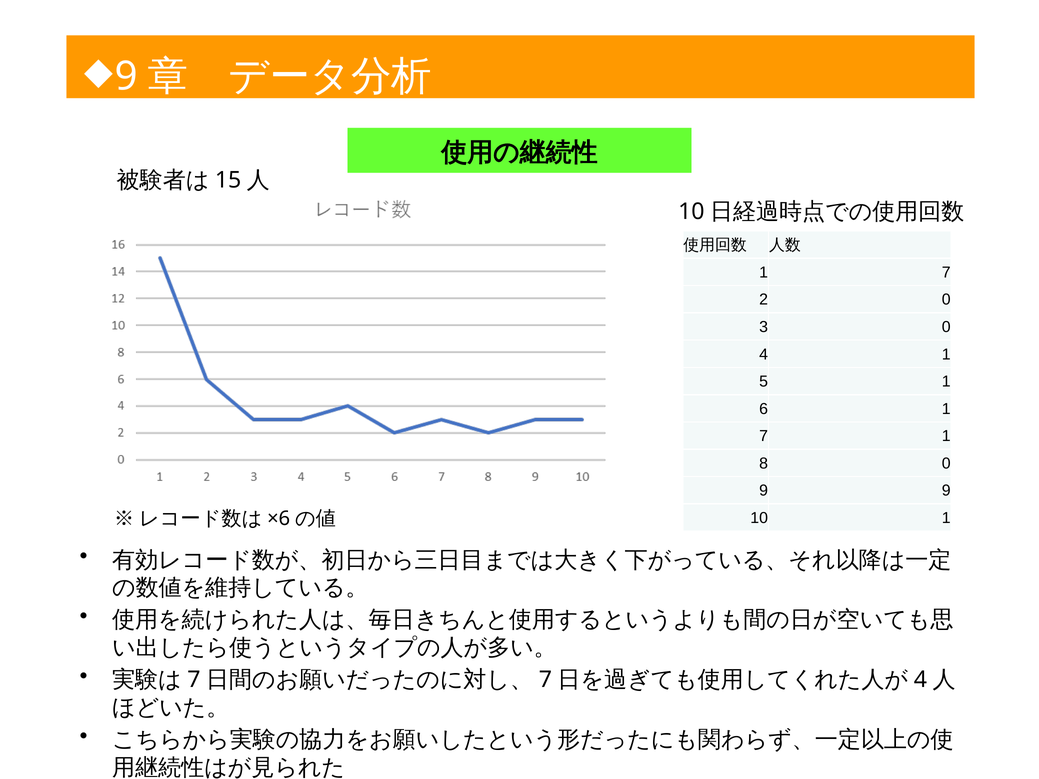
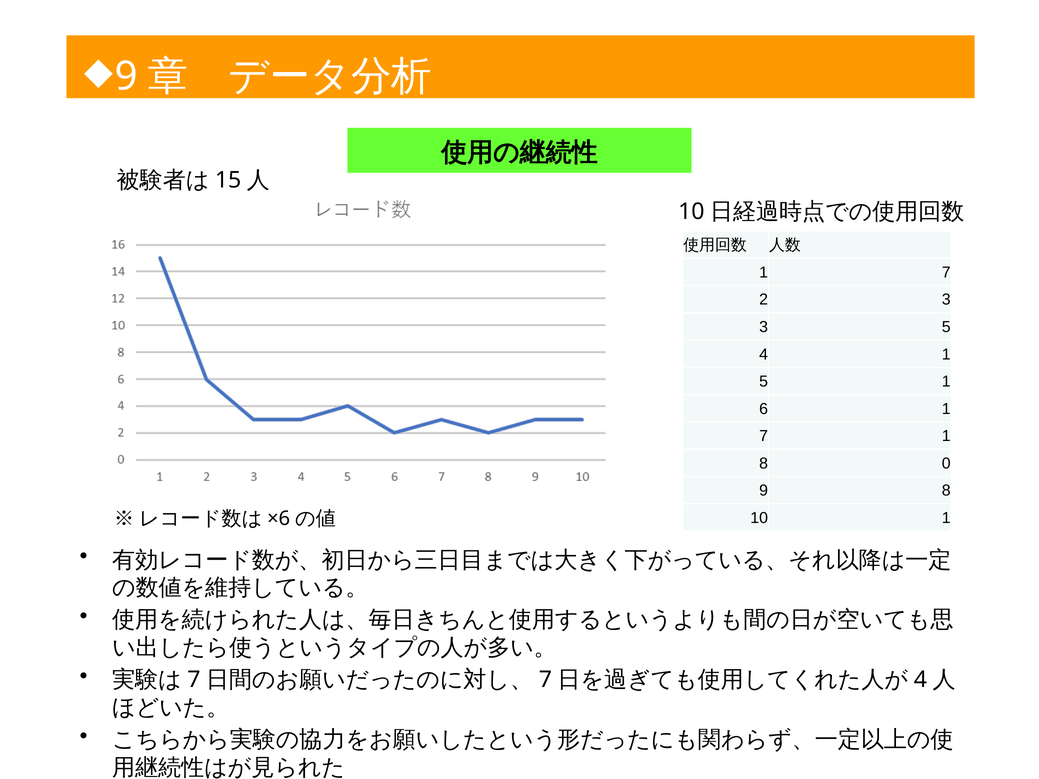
2 0: 0 -> 3 (946, 300)
3 0: 0 -> 5 (946, 327)
9 9: 9 -> 8 (946, 491)
